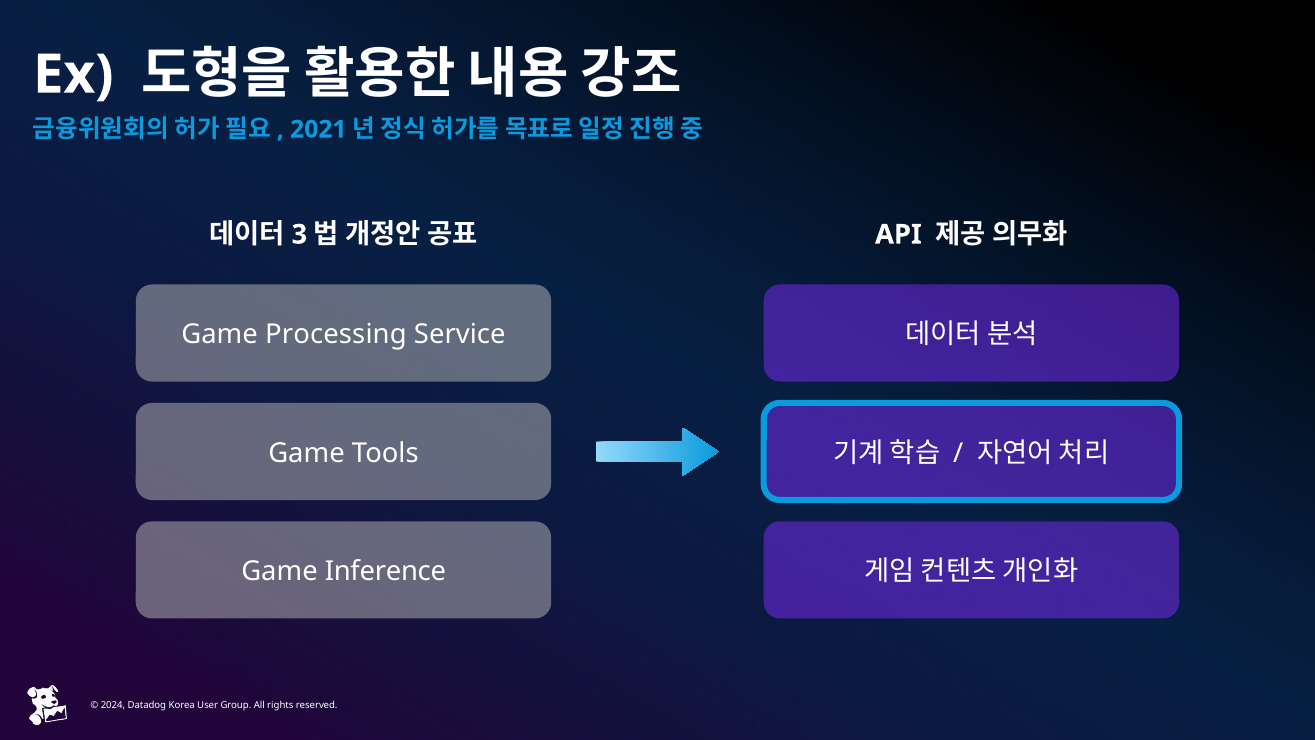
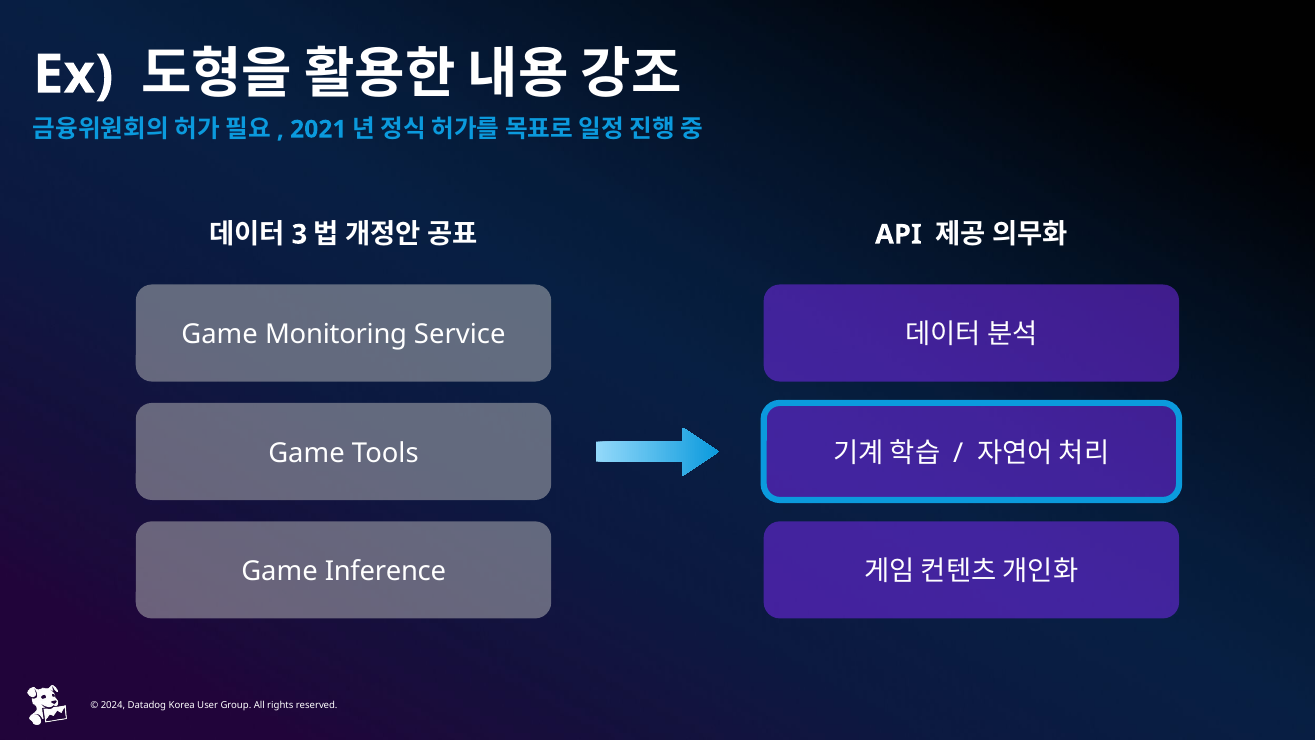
Processing: Processing -> Monitoring (336, 335)
